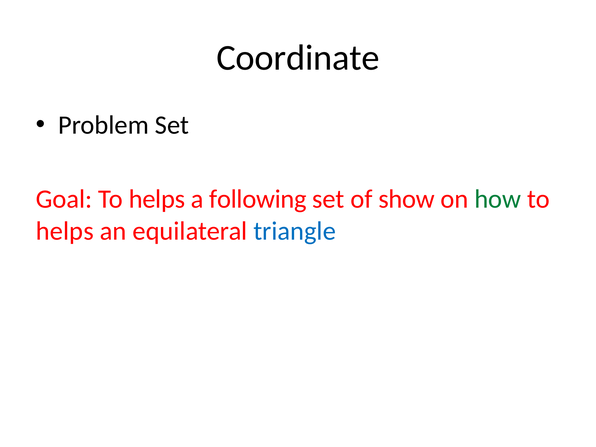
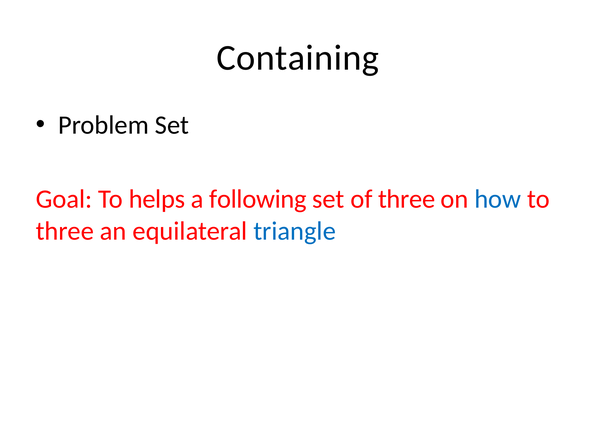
Coordinate: Coordinate -> Containing (298, 58)
of show: show -> three (407, 199)
how colour: green -> blue (498, 199)
helps: helps -> three (65, 231)
